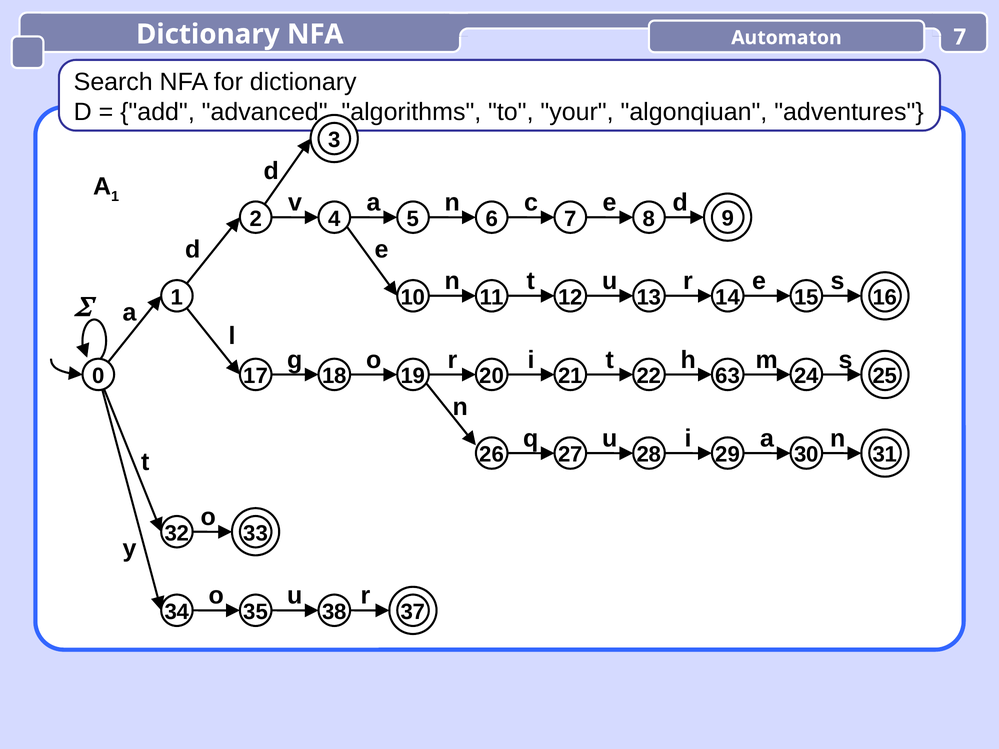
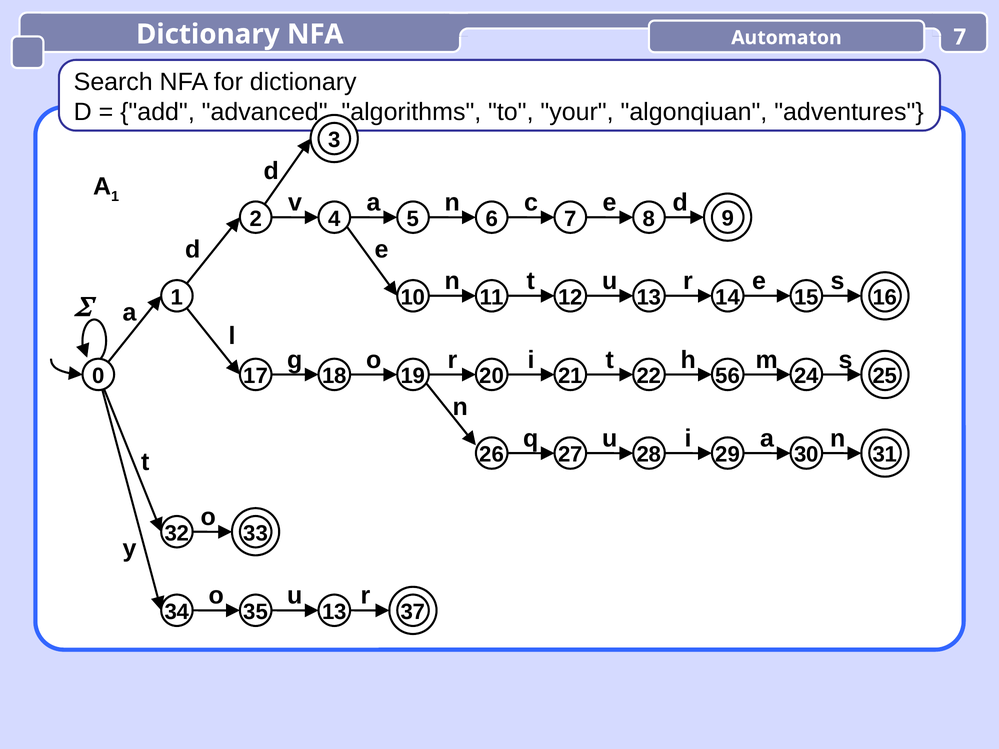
63: 63 -> 56 (728, 376)
35 38: 38 -> 13 (334, 612)
